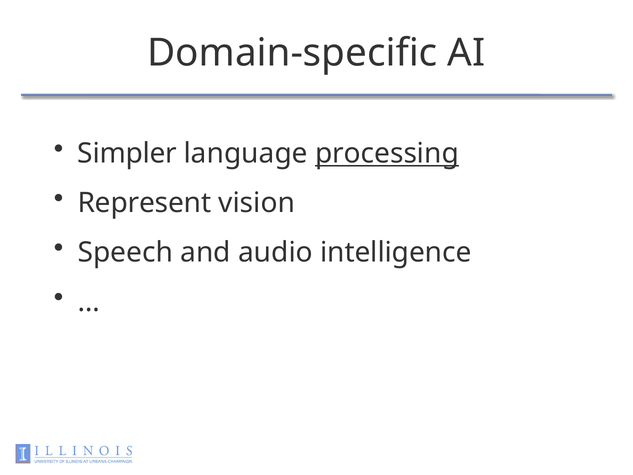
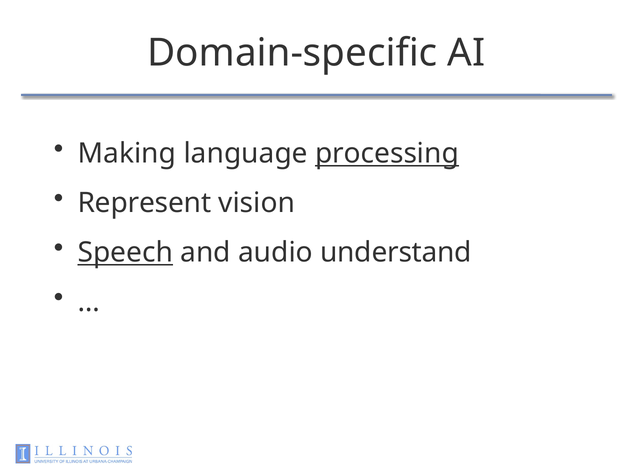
Simpler: Simpler -> Making (127, 153)
Speech underline: none -> present (125, 252)
intelligence: intelligence -> understand (396, 252)
